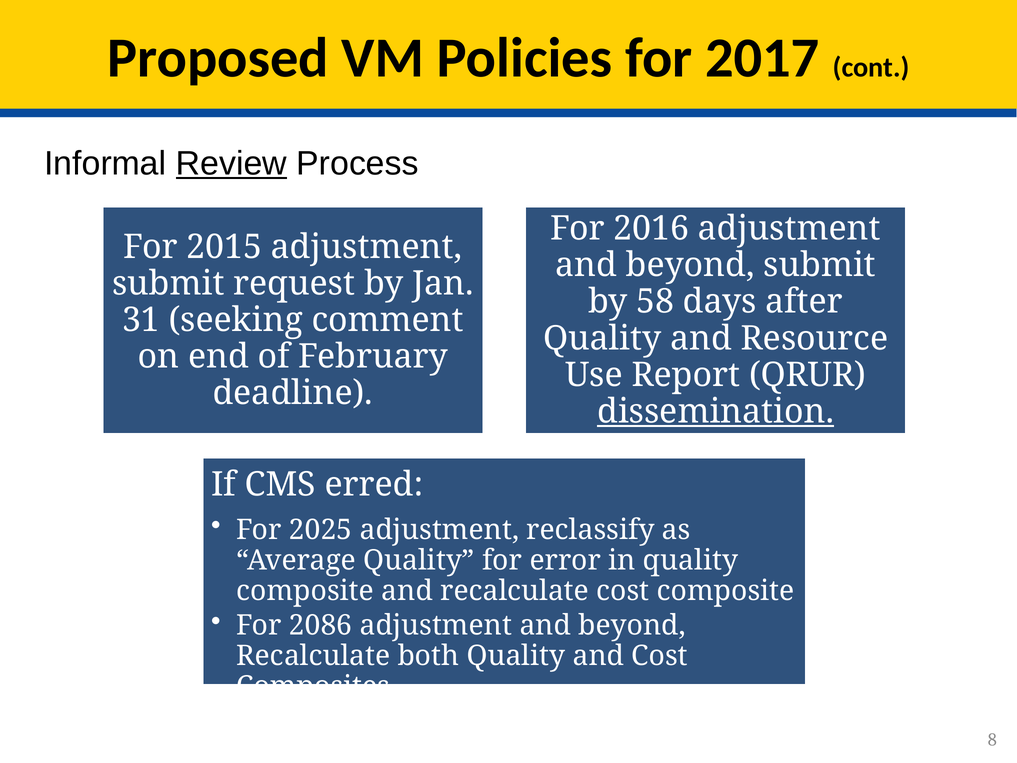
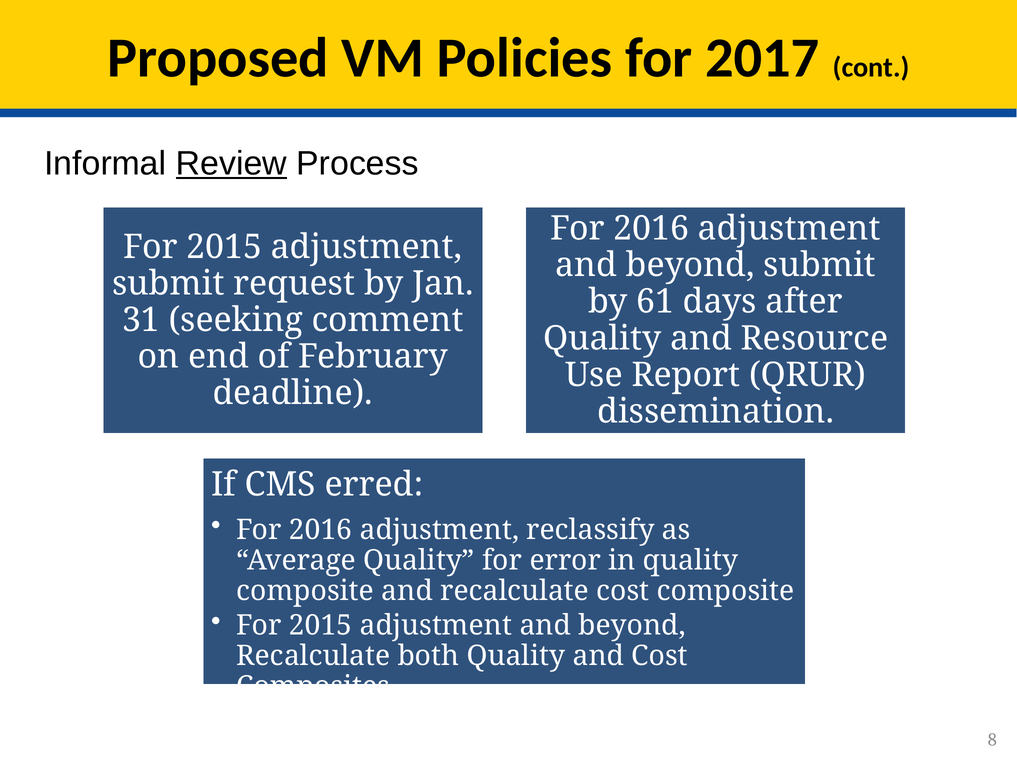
58: 58 -> 61 (655, 302)
dissemination underline: present -> none (716, 411)
2025: 2025 -> 2016 (321, 530)
2086: 2086 -> 2015 (321, 625)
